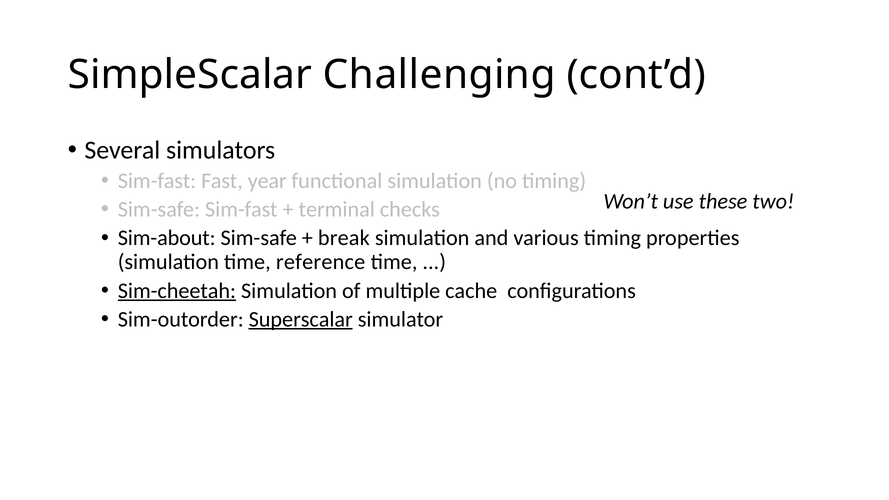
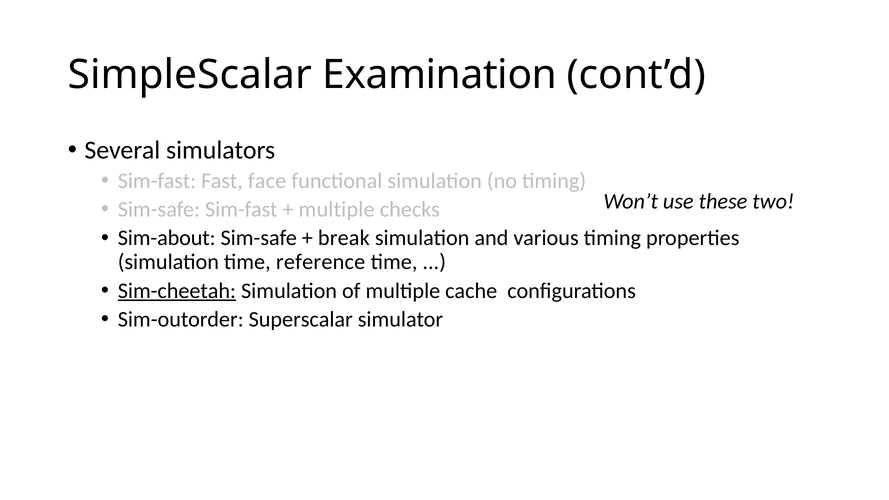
Challenging: Challenging -> Examination (440, 75)
year: year -> face (267, 181)
terminal: terminal -> multiple (337, 210)
Superscalar underline: present -> none (301, 319)
